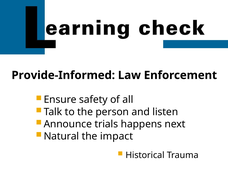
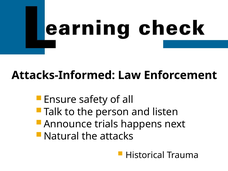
Provide-Informed: Provide-Informed -> Attacks-Informed (63, 75)
impact: impact -> attacks (117, 136)
